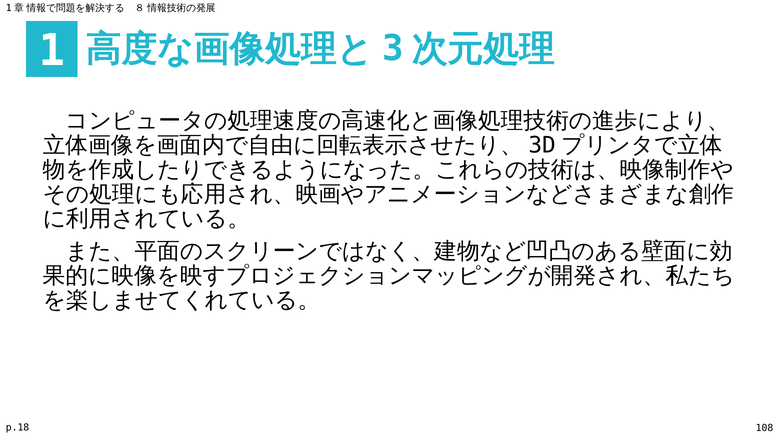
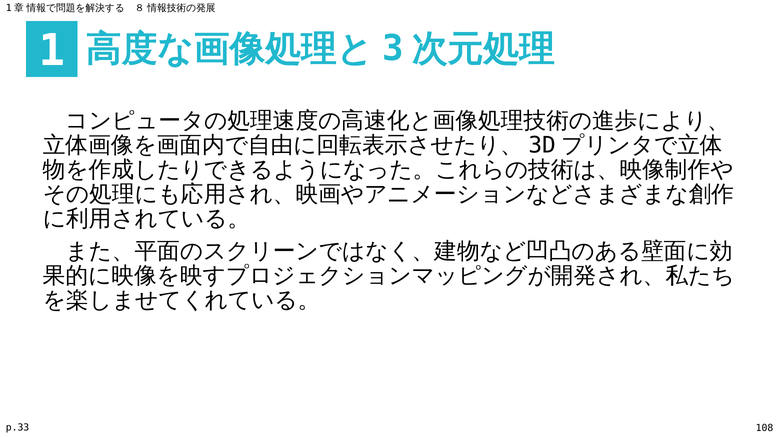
p.18: p.18 -> p.33 (18, 428)
